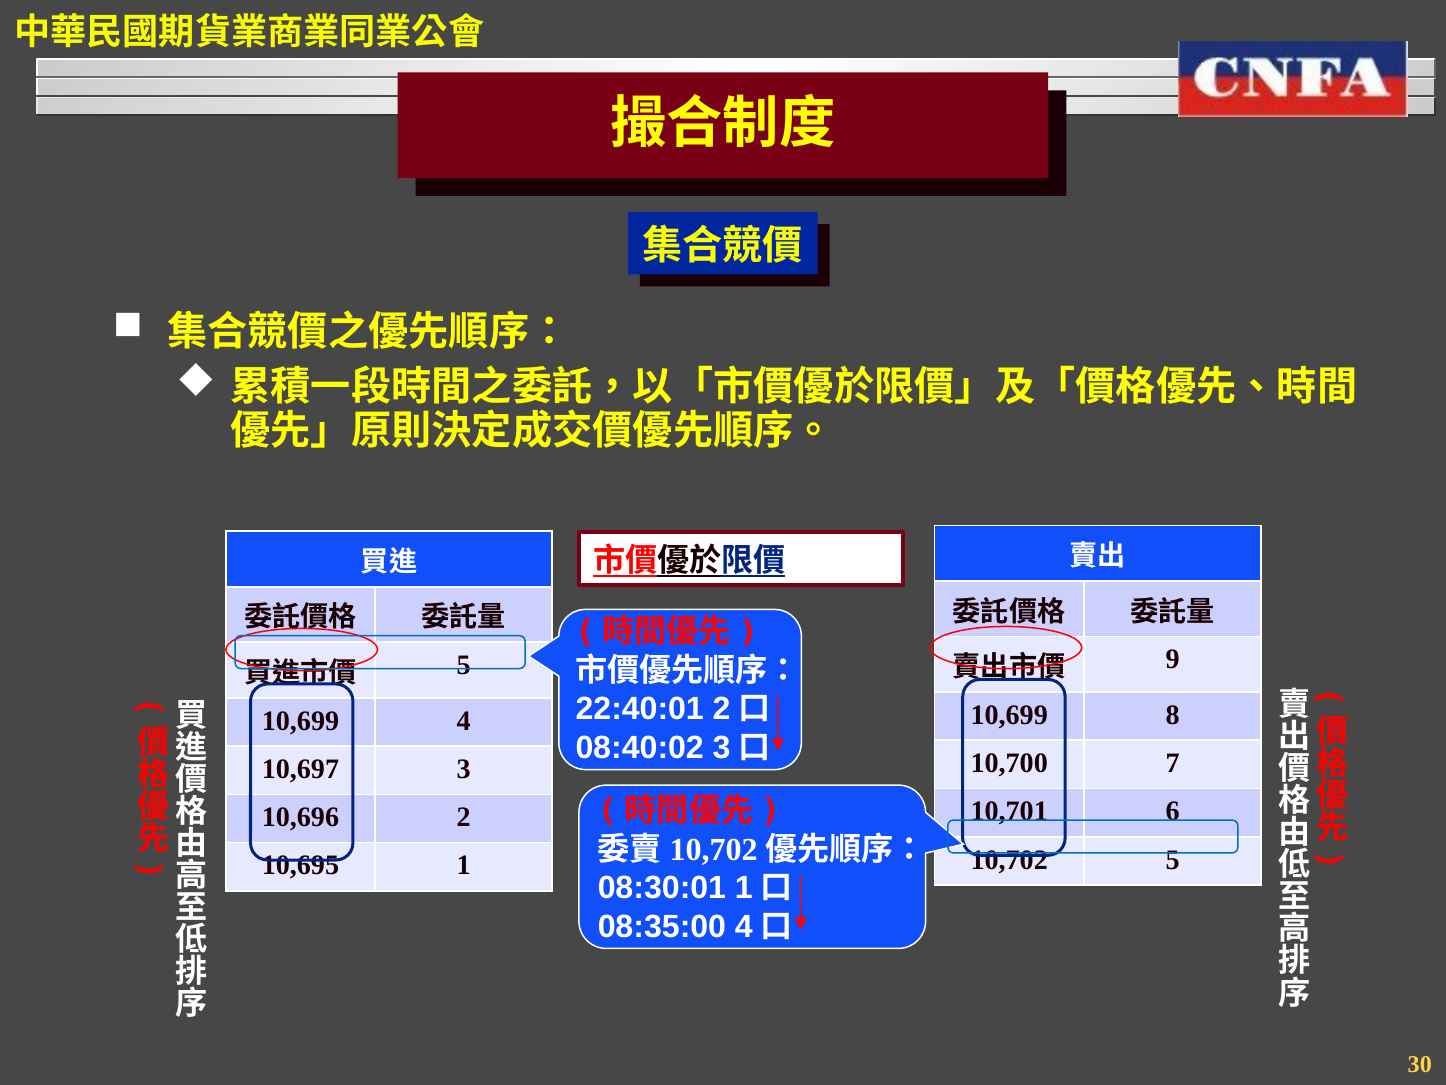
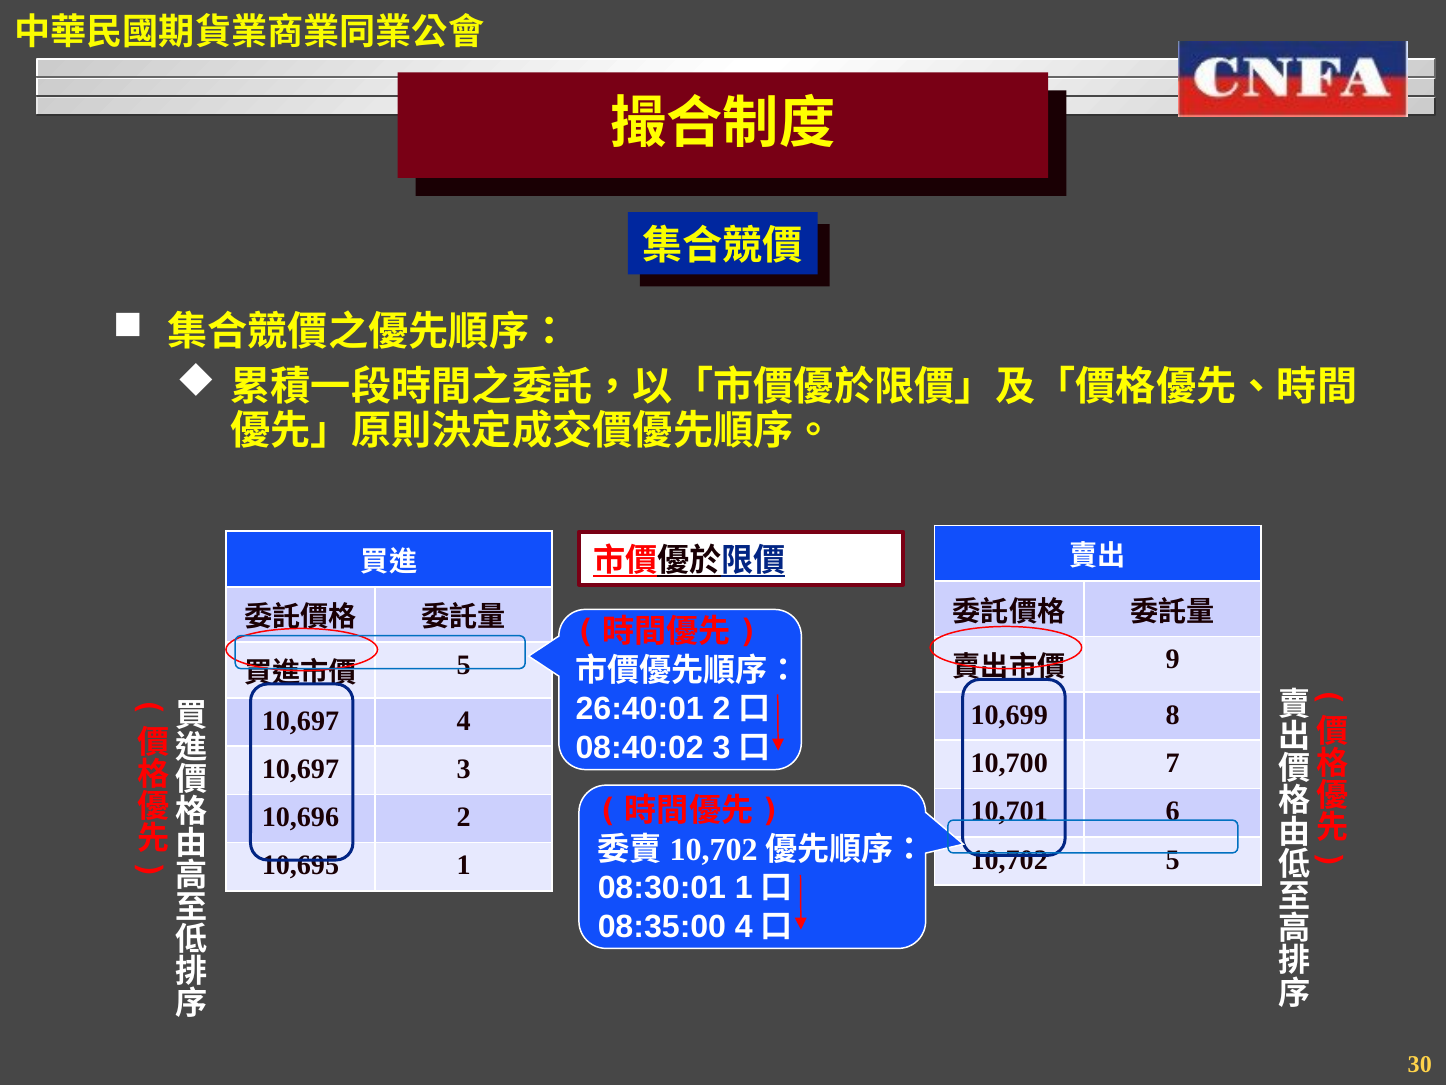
22:40:01: 22:40:01 -> 26:40:01 (640, 709)
10,699: 10,699 -> 10,697 (300, 721)
